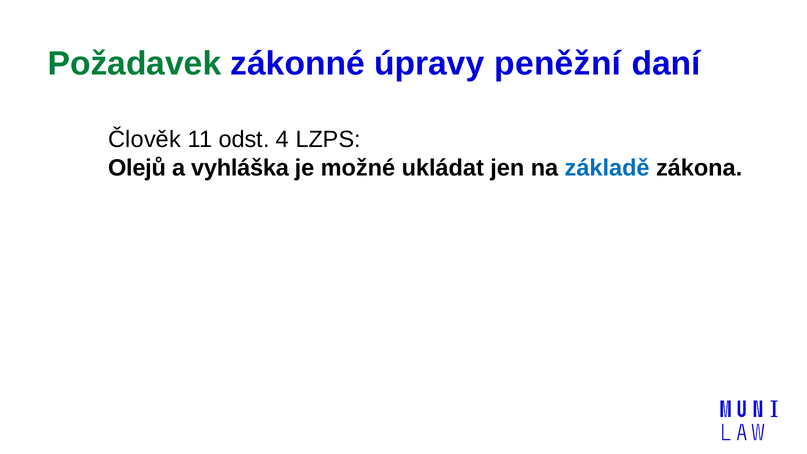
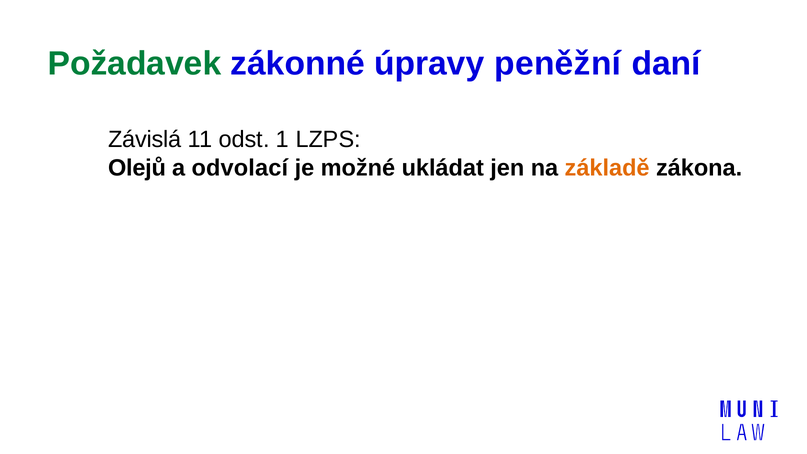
Člověk: Člověk -> Závislá (145, 140)
4: 4 -> 1 (283, 140)
vyhláška: vyhláška -> odvolací (240, 168)
základě colour: blue -> orange (607, 168)
